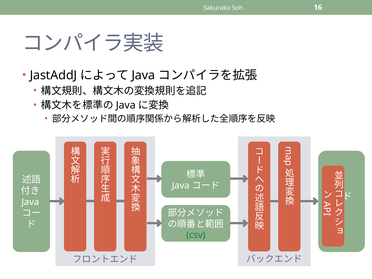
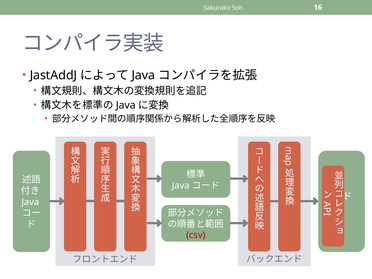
csv colour: green -> red (196, 235)
